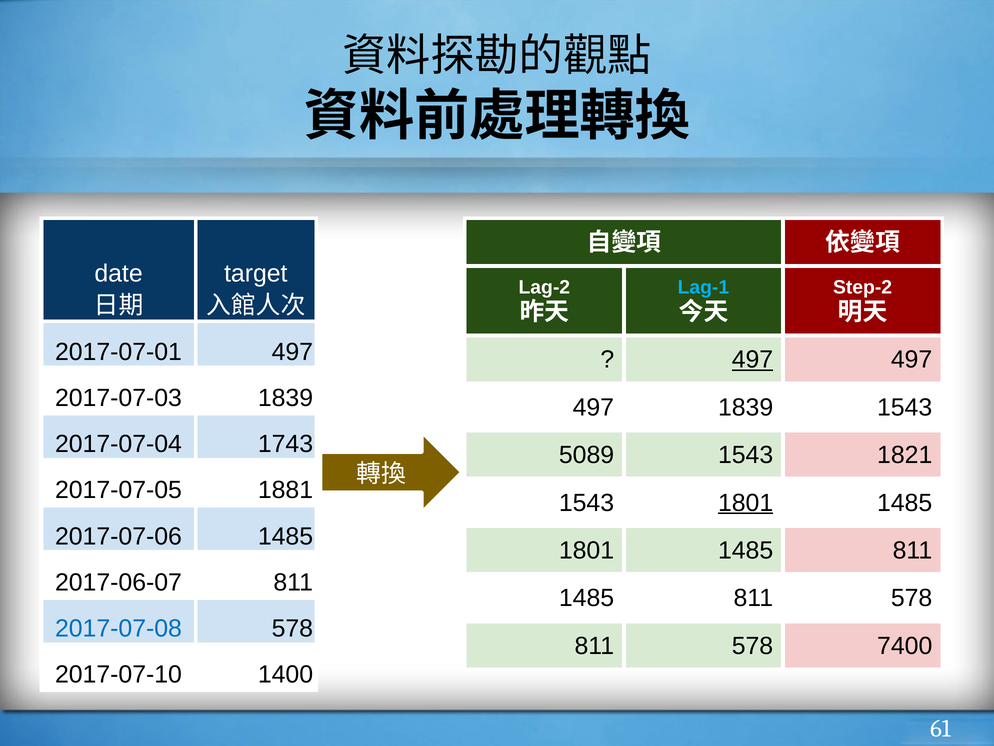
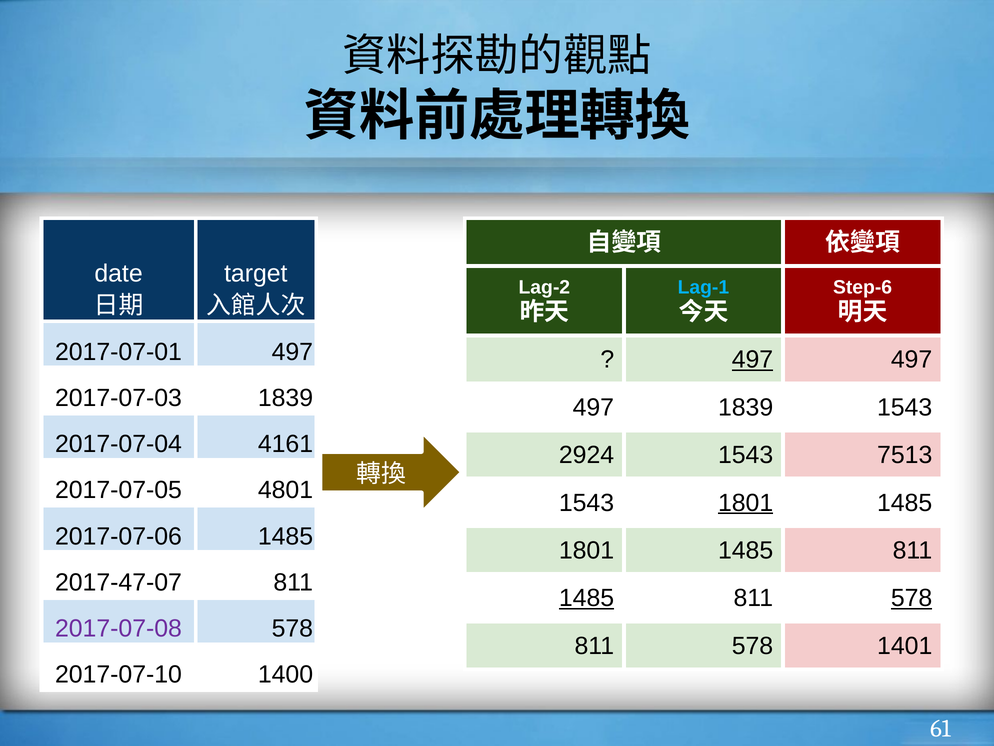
Step-2: Step-2 -> Step-6 (863, 287)
1743: 1743 -> 4161 (285, 444)
5089: 5089 -> 2924 (587, 455)
1821: 1821 -> 7513 (905, 455)
1881: 1881 -> 4801 (285, 490)
2017-06-07: 2017-06-07 -> 2017-47-07 (118, 582)
1485 underline: none -> present (587, 598)
578 underline: none -> present (912, 598)
2017-07-08 colour: blue -> purple (118, 628)
7400: 7400 -> 1401 (905, 645)
